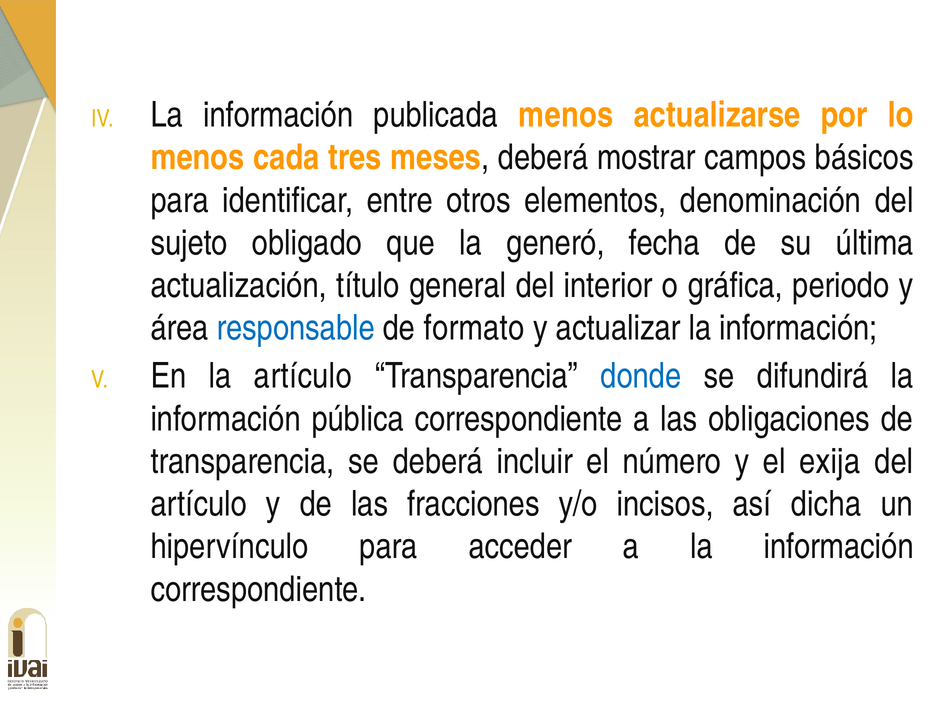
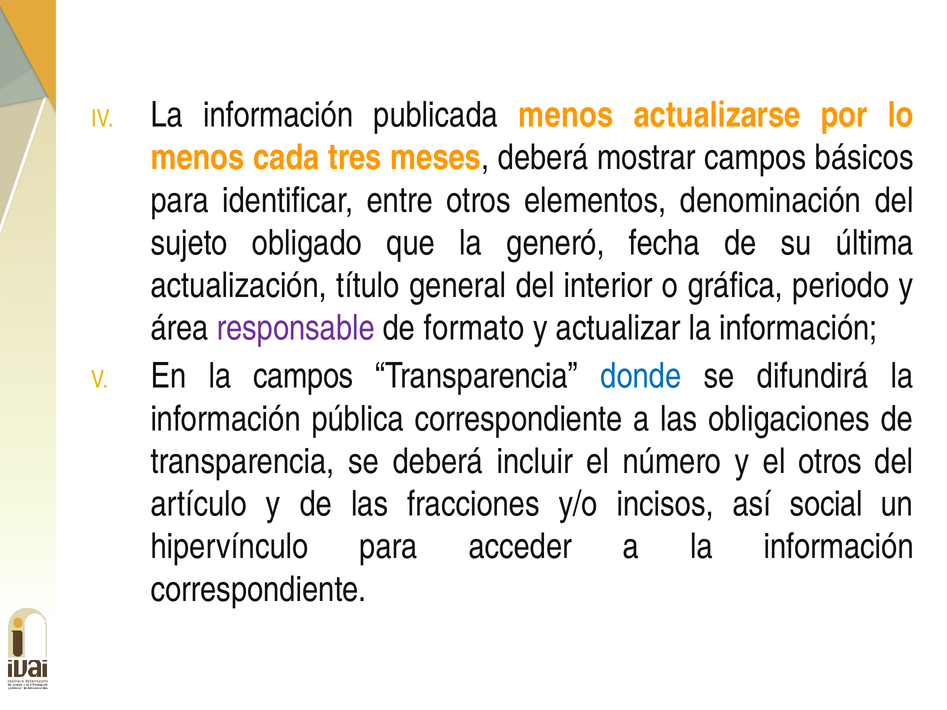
responsable colour: blue -> purple (296, 328)
la artículo: artículo -> campos (303, 376)
el exija: exija -> otros (830, 462)
dicha: dicha -> social (826, 504)
